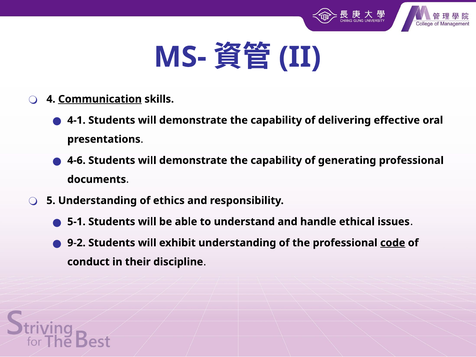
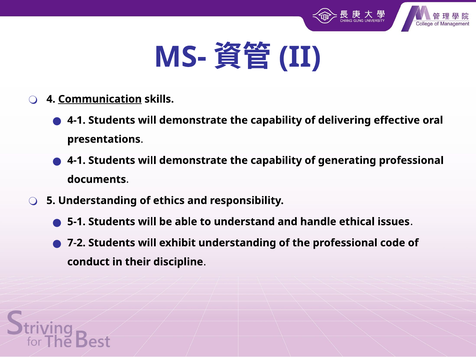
4-6: 4-6 -> 4-1 (76, 160)
9-2: 9-2 -> 7-2 (76, 243)
code underline: present -> none (393, 243)
